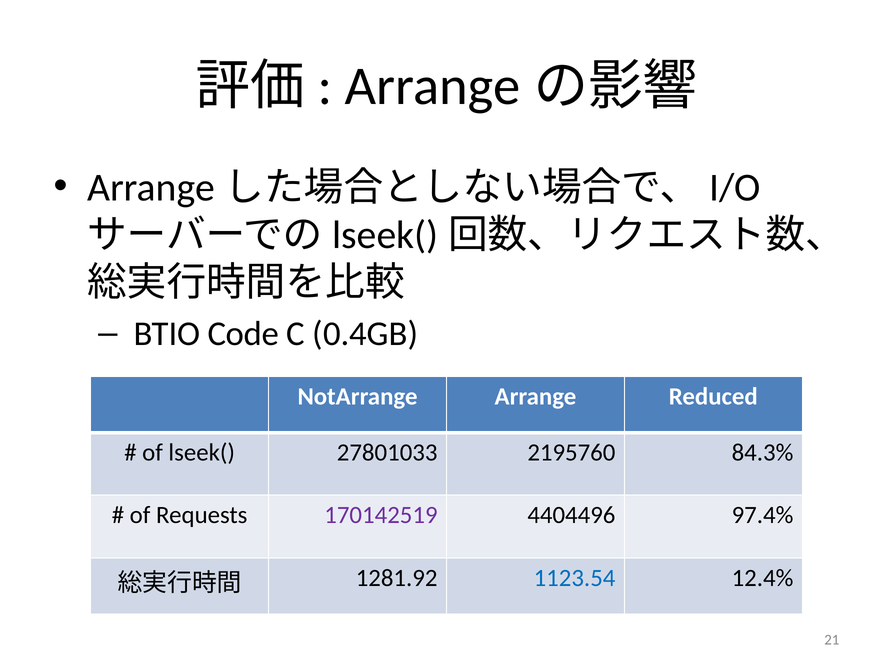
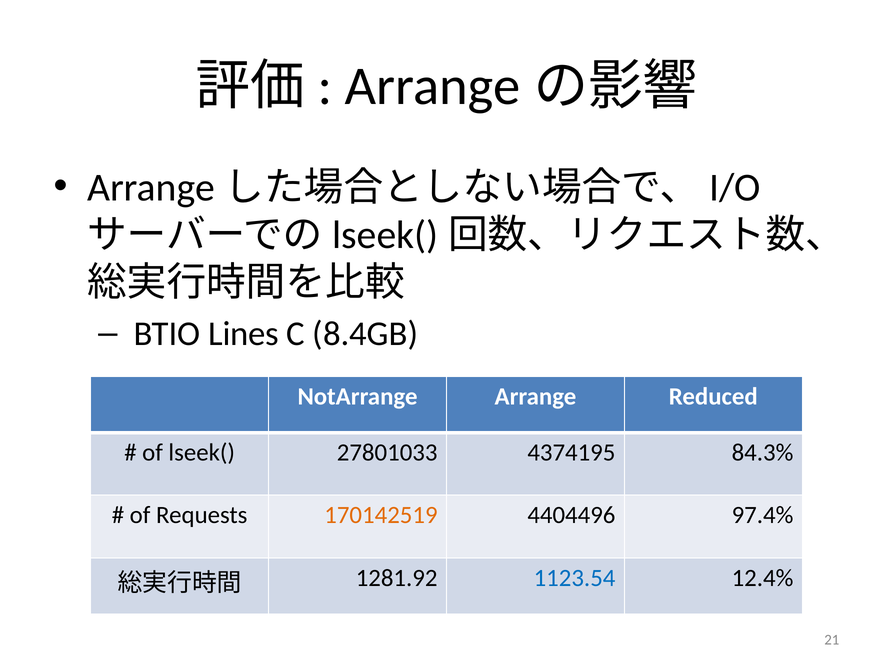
Code: Code -> Lines (243, 334)
0.4GB: 0.4GB -> 8.4GB (365, 334)
2195760: 2195760 -> 4374195 (571, 452)
170142519 colour: purple -> orange (381, 515)
